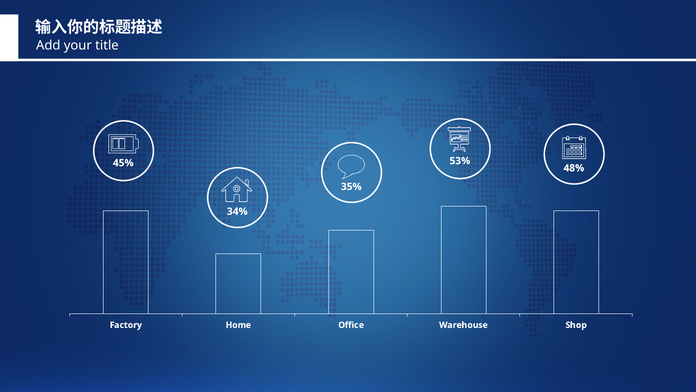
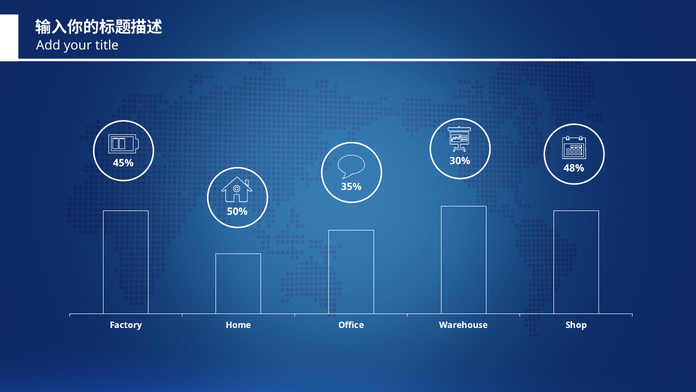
53%: 53% -> 30% (460, 161)
34%: 34% -> 50% (237, 211)
